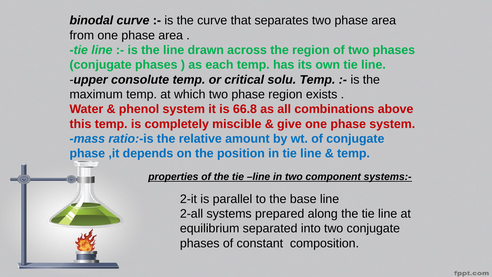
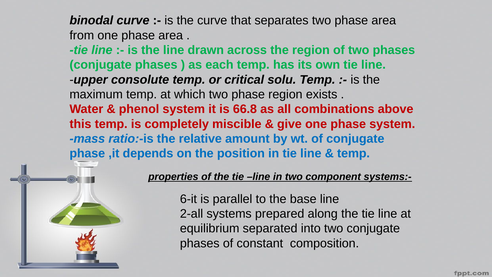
2-it: 2-it -> 6-it (188, 199)
